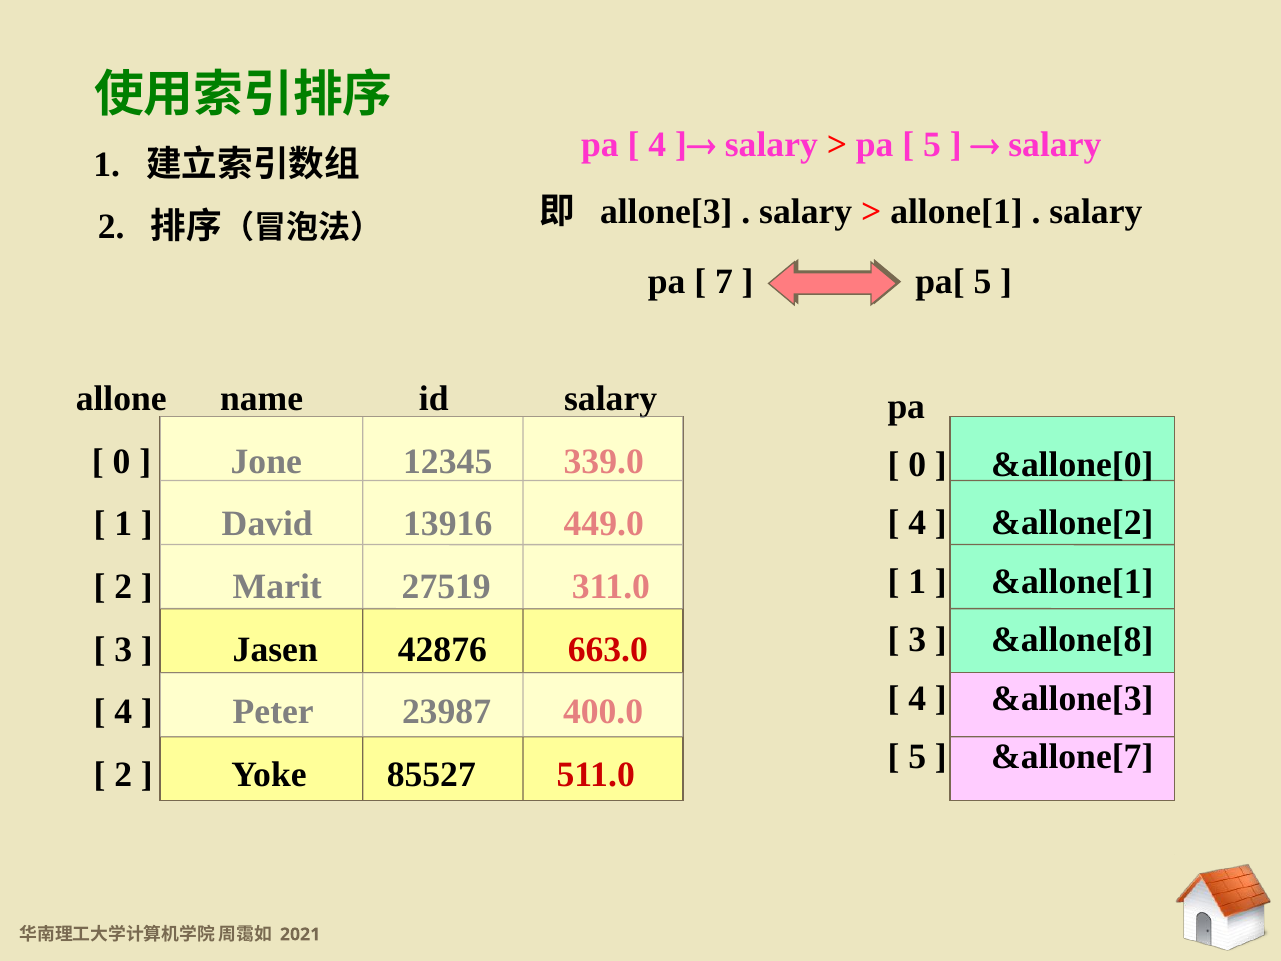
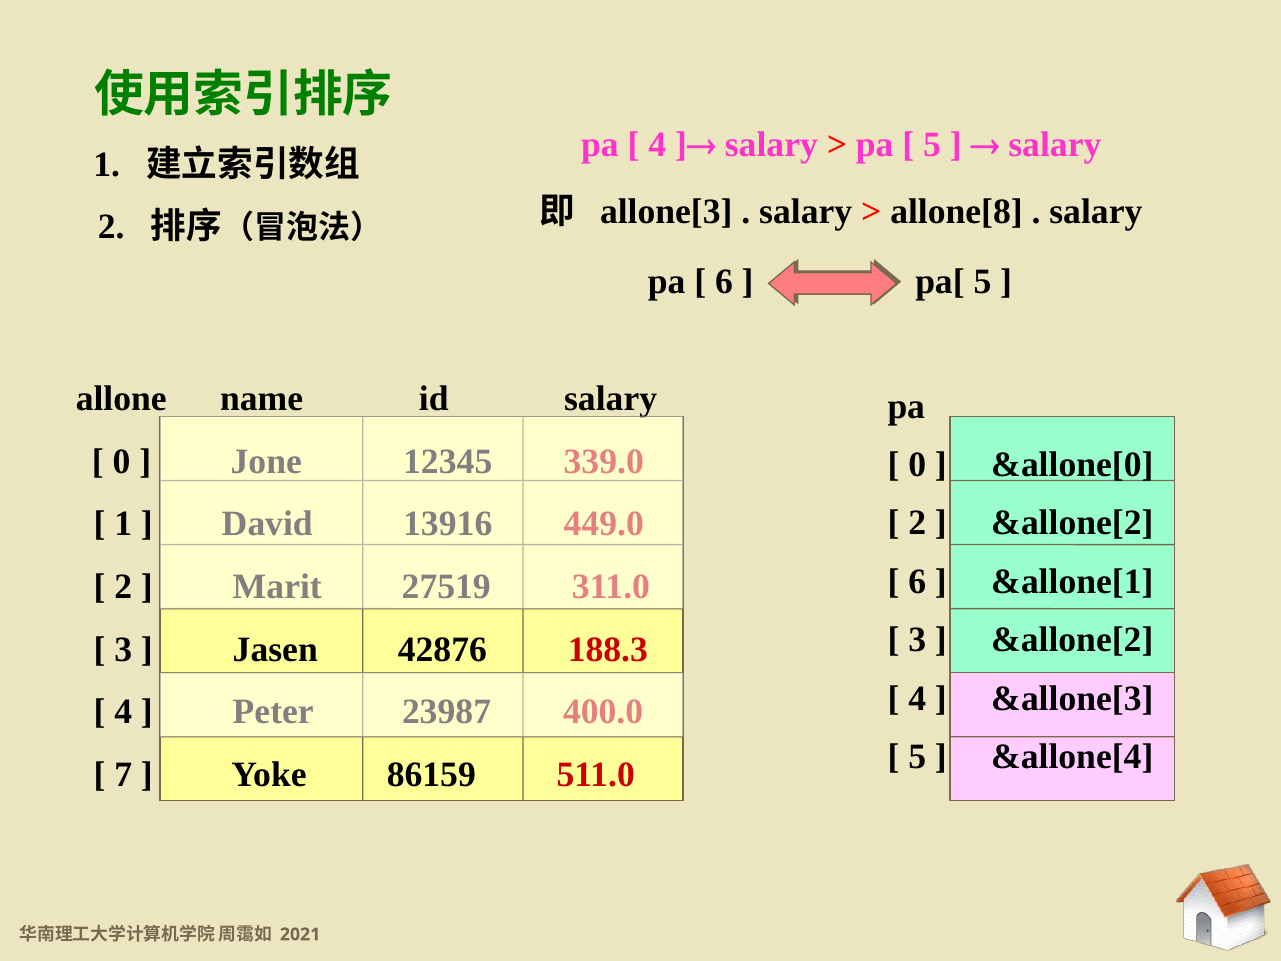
allone[1: allone[1 -> allone[8 (956, 212)
7: 7 -> 6 (724, 282)
4: 4 -> 2 (917, 523)
1: 1 -> 6 (917, 581)
&allone[8: &allone[8 -> &allone[2 (1072, 640)
663.0: 663.0 -> 188.3 (608, 649)
&allone[7: &allone[7 -> &allone[4 (1072, 757)
2: 2 -> 7 (123, 775)
85527: 85527 -> 86159 (431, 775)
